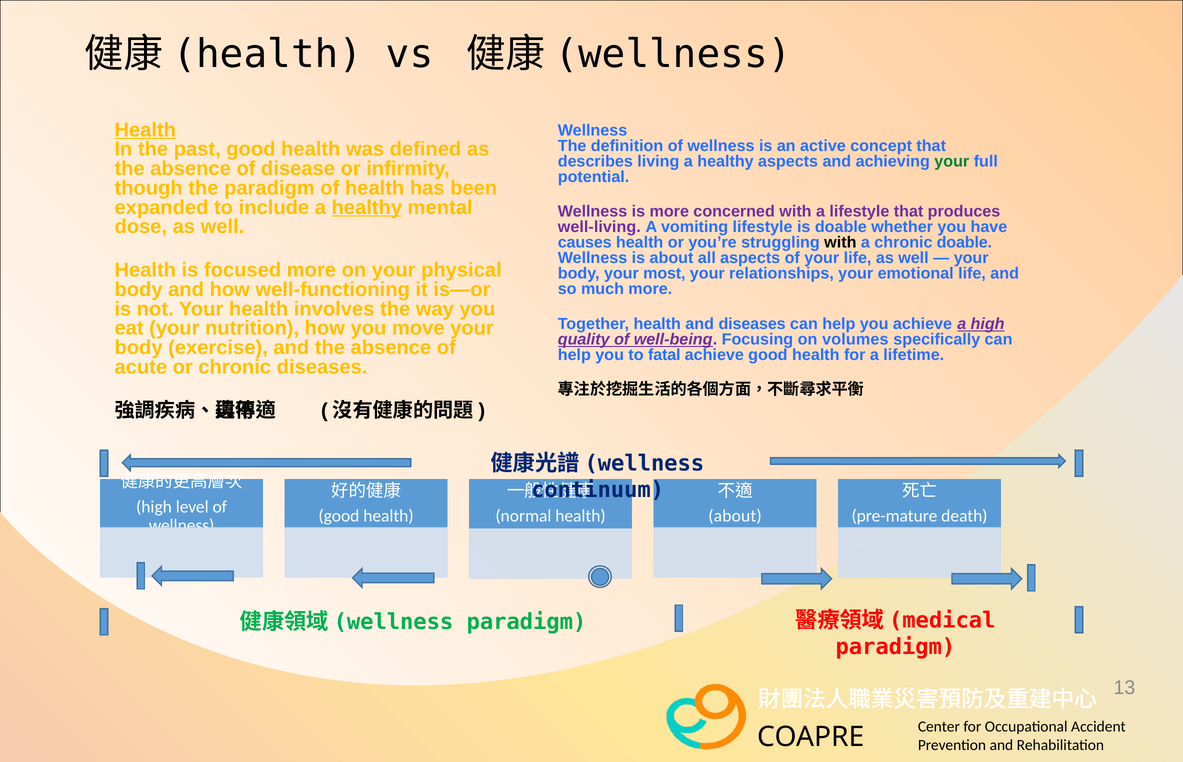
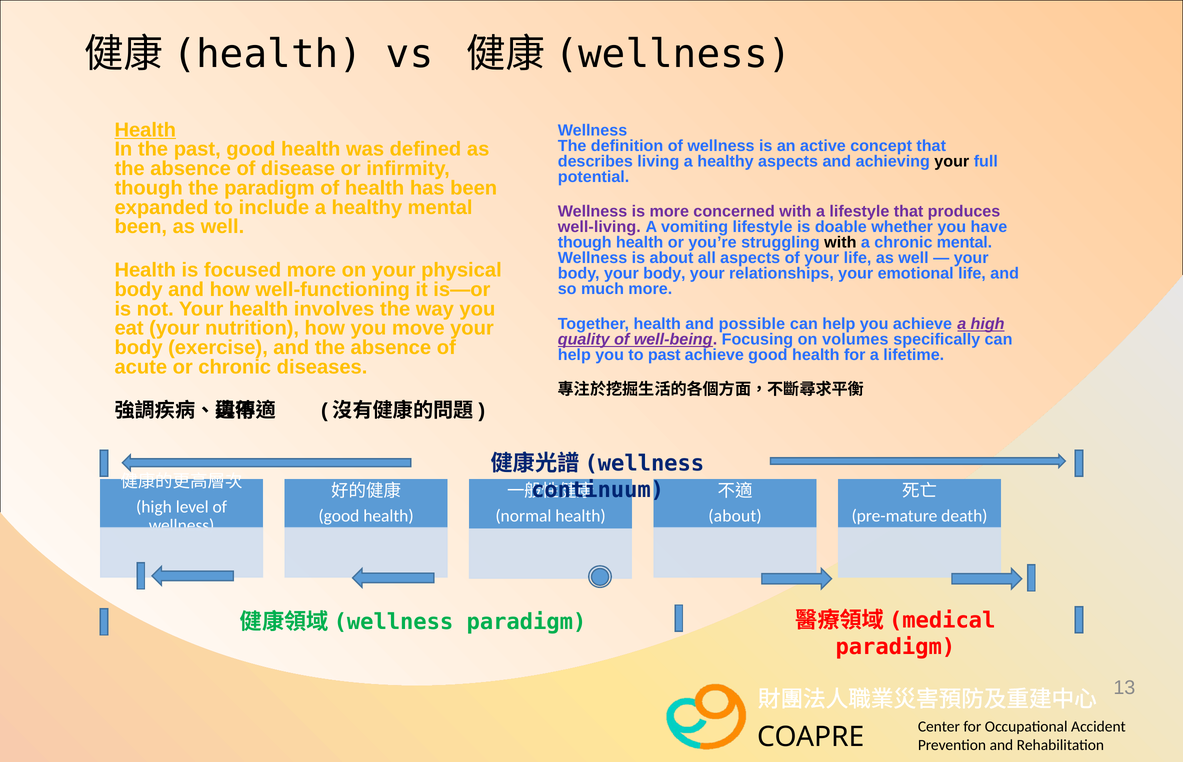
your colour: green -> black (952, 161)
healthy underline: present -> none (367, 207)
dose: dose -> been (141, 227)
causes: causes -> though (585, 243)
chronic doable: doable -> mental (964, 243)
body your most: most -> body (664, 274)
and diseases: diseases -> possible (752, 324)
to fatal: fatal -> past (664, 355)
